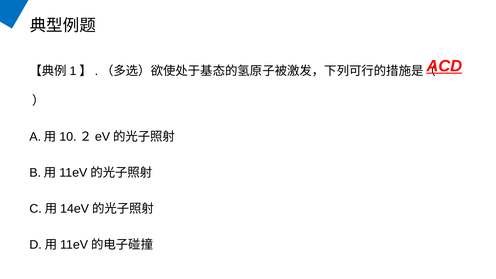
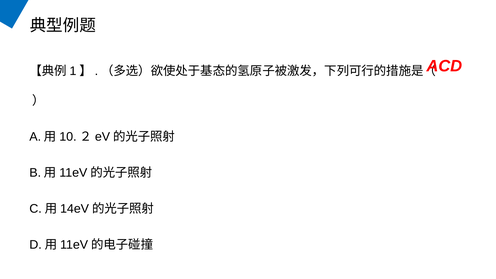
ACD underline: present -> none (444, 66)
